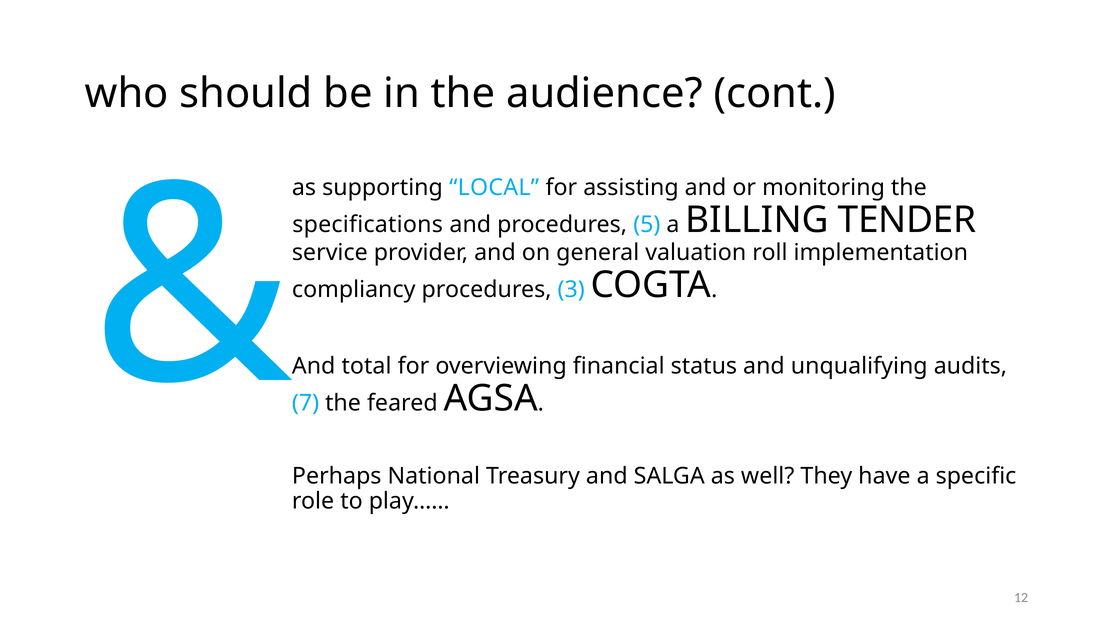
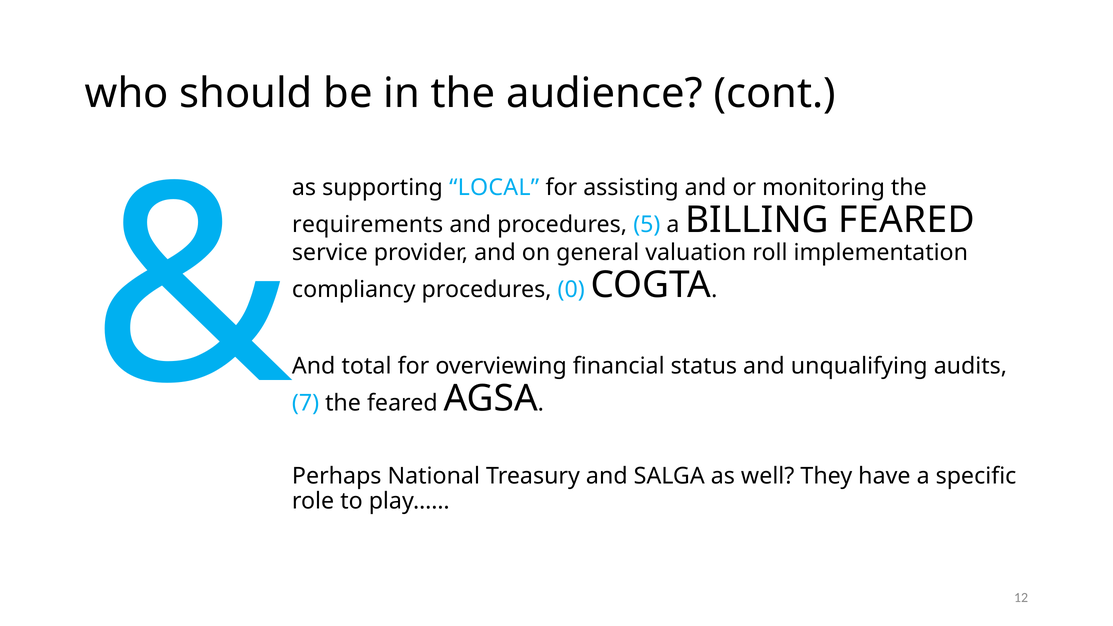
specifications: specifications -> requirements (368, 224)
BILLING TENDER: TENDER -> FEARED (907, 220)
3: 3 -> 0 (571, 290)
